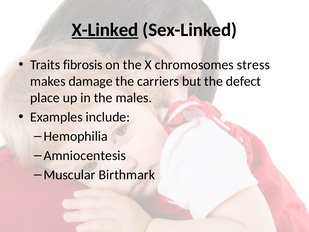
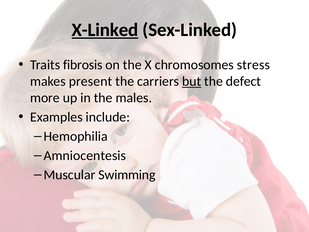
damage: damage -> present (91, 81)
but underline: none -> present (192, 81)
place: place -> more (45, 98)
Birthmark: Birthmark -> Swimming (127, 175)
